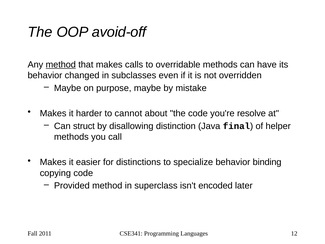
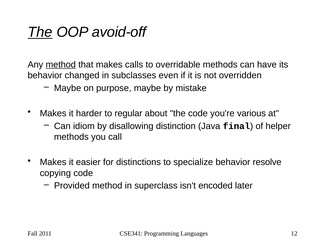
The underline: none -> present (40, 32)
cannot: cannot -> regular (128, 113)
resolve: resolve -> various (251, 113)
struct: struct -> idiom (84, 126)
binding: binding -> resolve (267, 162)
